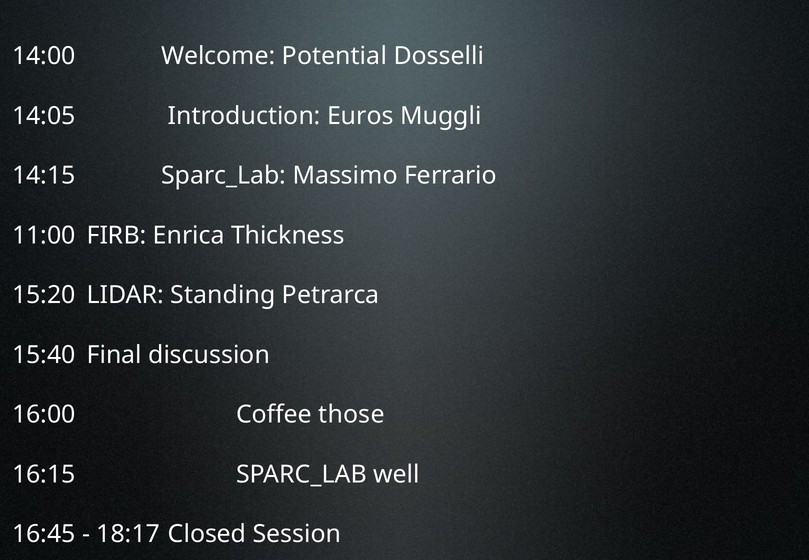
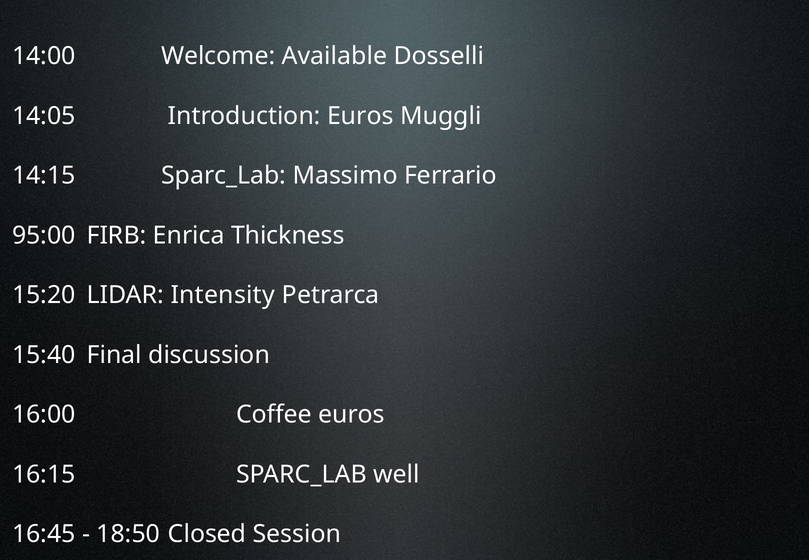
Potential: Potential -> Available (334, 56)
11:00: 11:00 -> 95:00 (44, 235)
Standing: Standing -> Intensity (223, 295)
Coffee those: those -> euros (352, 415)
18:17: 18:17 -> 18:50 (128, 534)
